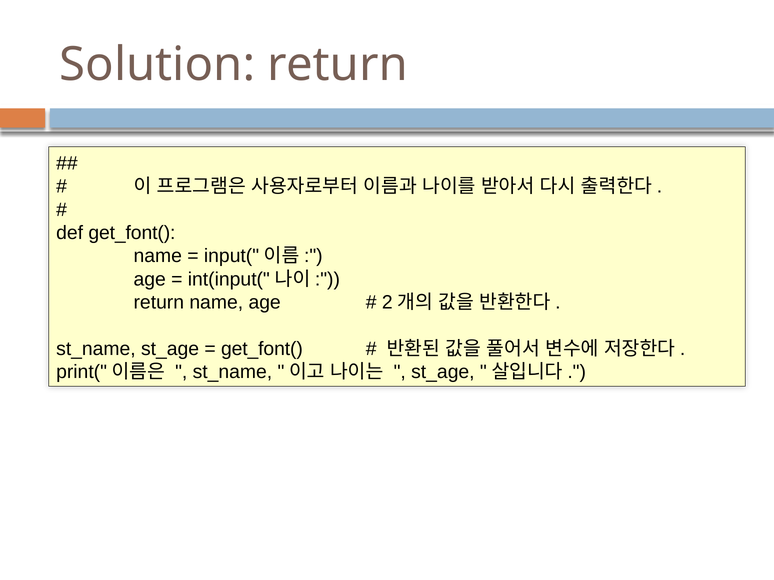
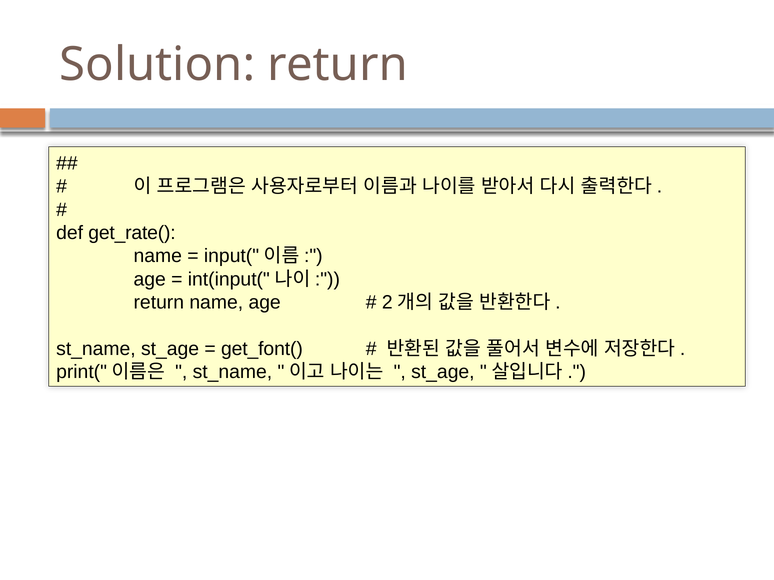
def get_font(: get_font( -> get_rate( (132, 233)
